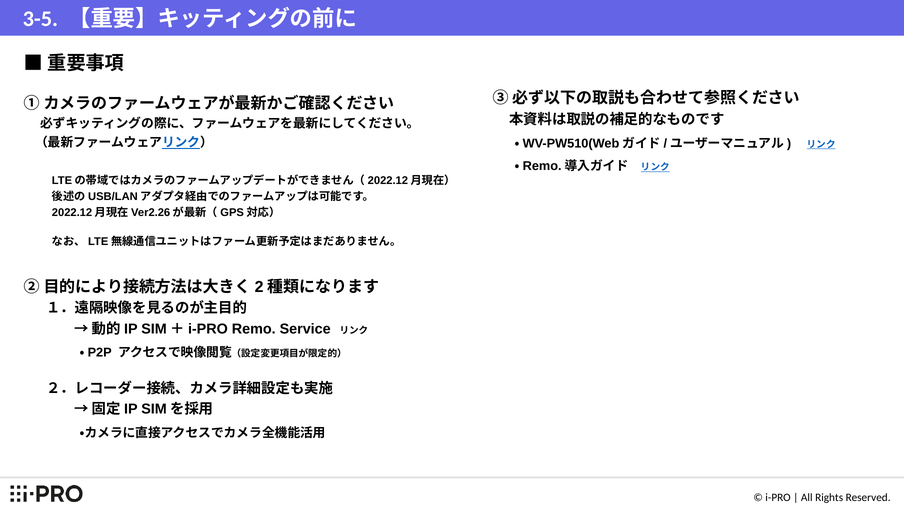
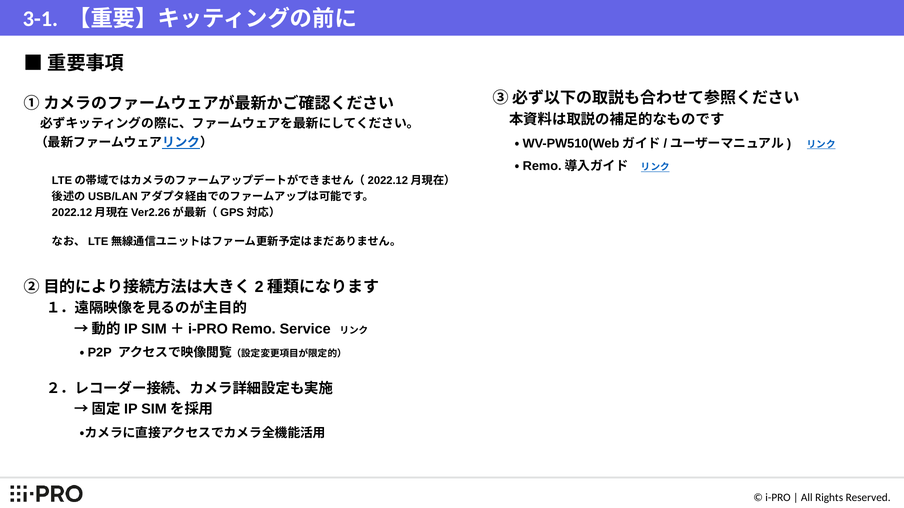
3-5: 3-5 -> 3-1 (40, 19)
